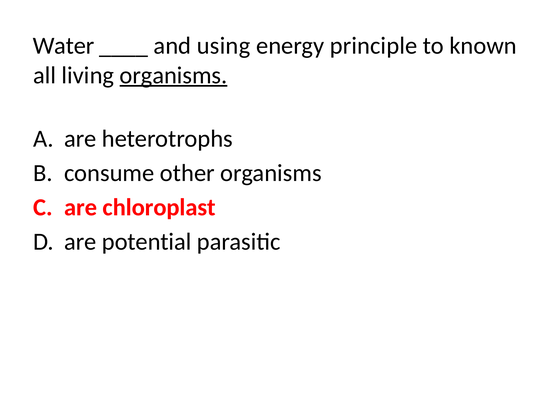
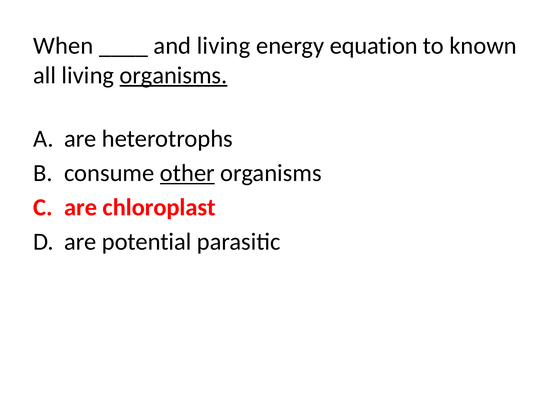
Water: Water -> When (63, 46)
and using: using -> living (224, 46)
principle: principle -> equation (374, 46)
other underline: none -> present (187, 173)
